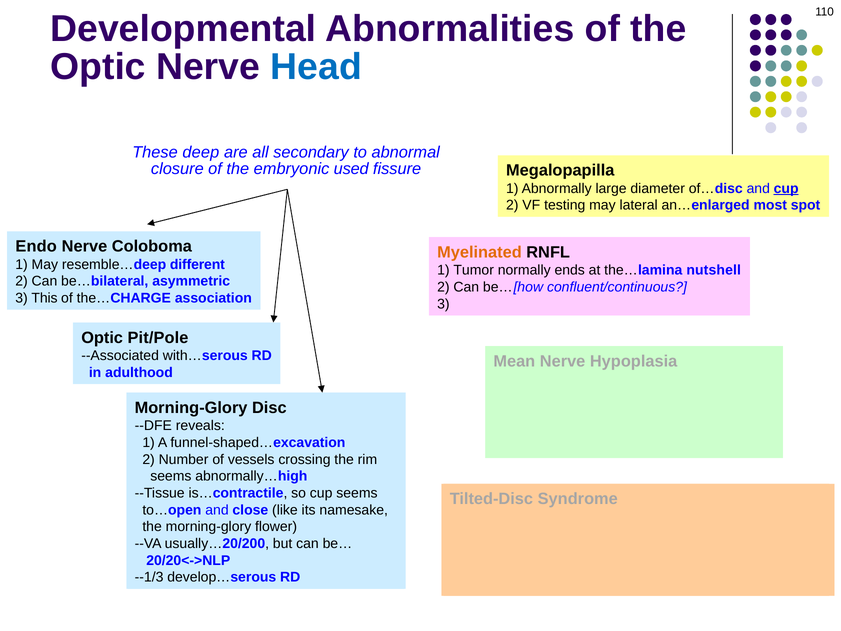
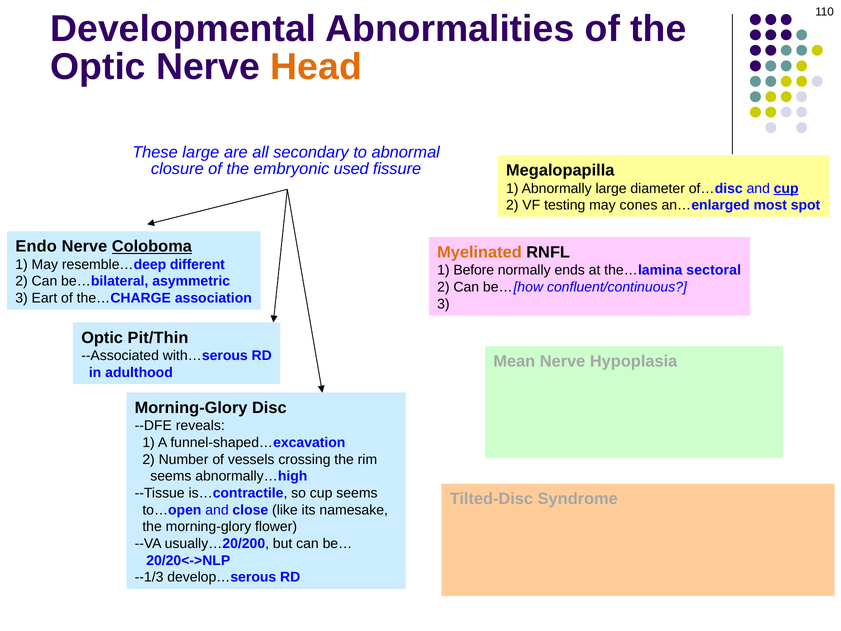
Head colour: blue -> orange (316, 67)
These deep: deep -> large (201, 152)
lateral: lateral -> cones (639, 205)
Coloboma underline: none -> present (152, 246)
Tumor: Tumor -> Before (474, 270)
nutshell: nutshell -> sectoral (714, 270)
3 This: This -> Eart (44, 298)
Pit/Pole: Pit/Pole -> Pit/Thin (158, 337)
